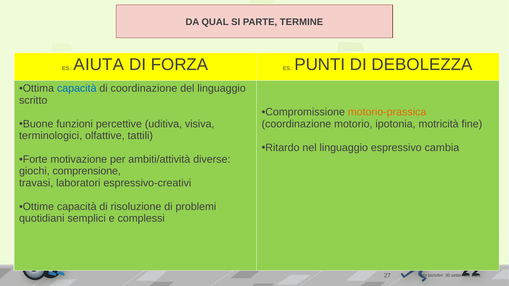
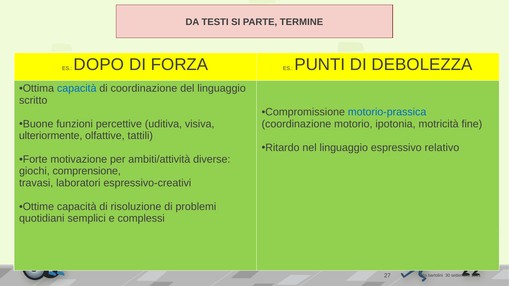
QUAL: QUAL -> TESTI (215, 22)
AIUTA: AIUTA -> DOPO (99, 65)
motorio-prassica colour: orange -> blue (387, 112)
terminologici: terminologici -> ulteriormente (51, 136)
cambia: cambia -> relativo (442, 148)
